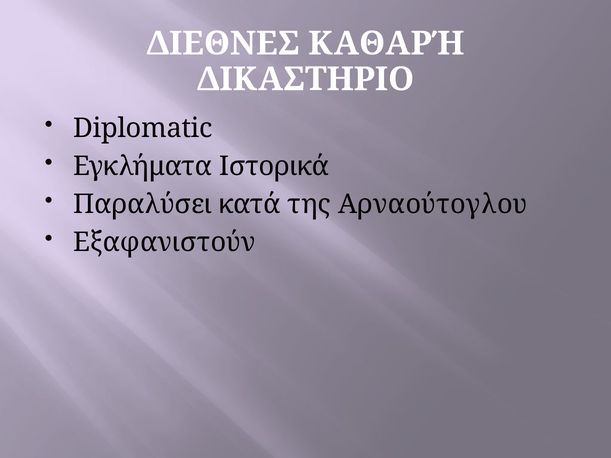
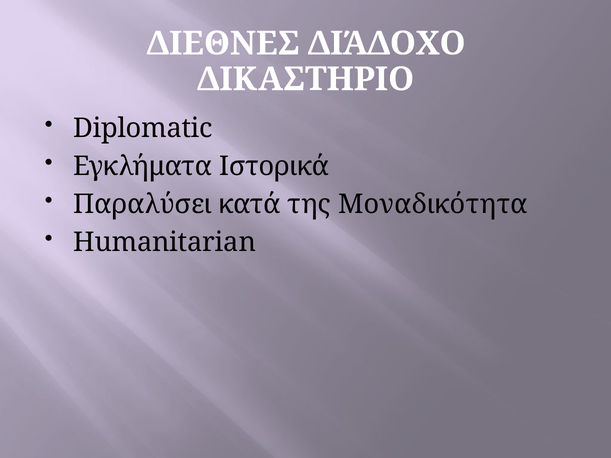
ΚΑΘΑΡΉ: ΚΑΘΑΡΉ -> ΔΙΆΔΟΧΟ (387, 44)
Αρναούτογλου: Αρναούτογλου -> Μοναδικότητα (433, 204)
Εξαφανιστούν: Εξαφανιστούν -> Humanitarian (165, 242)
